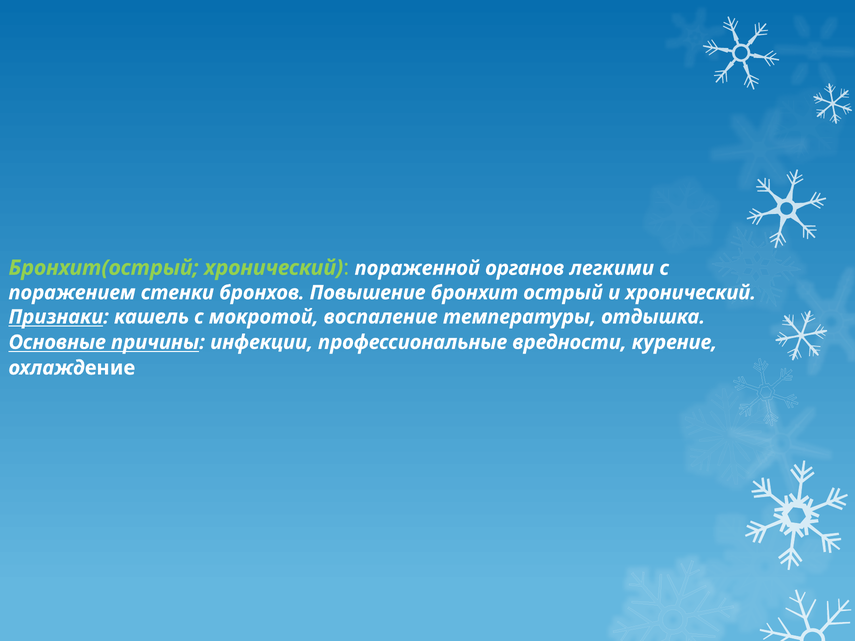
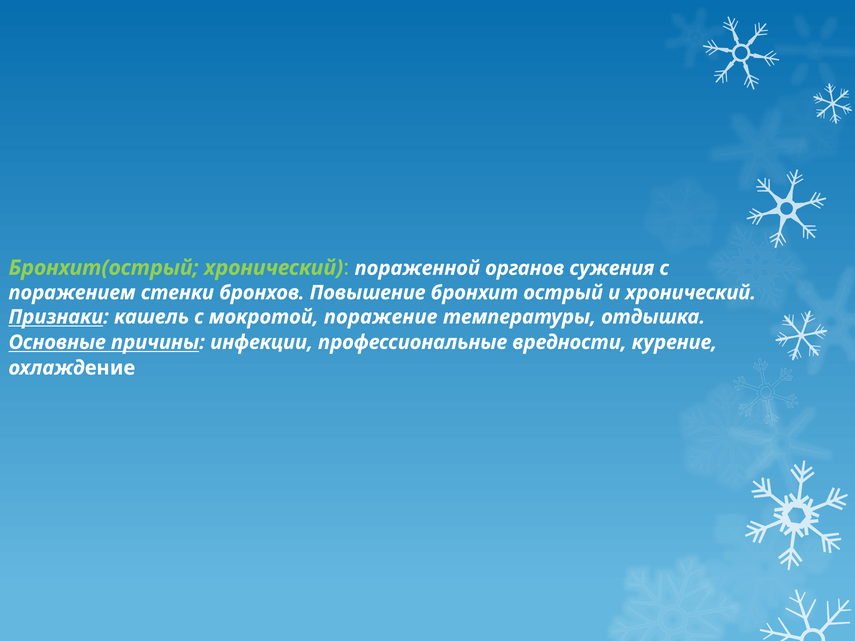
легкими: легкими -> сужения (612, 268)
воспаление: воспаление -> поражение (381, 317)
